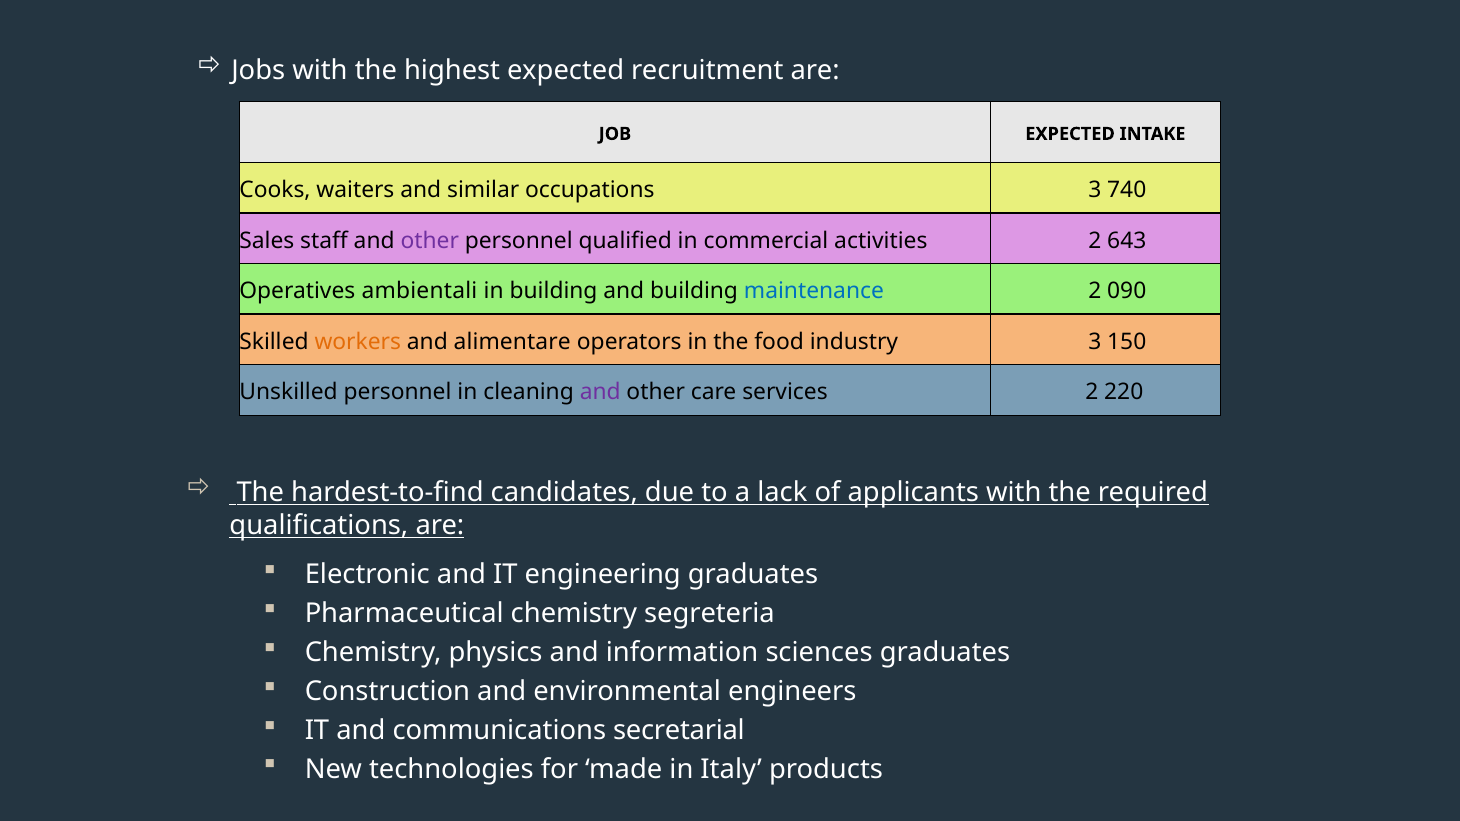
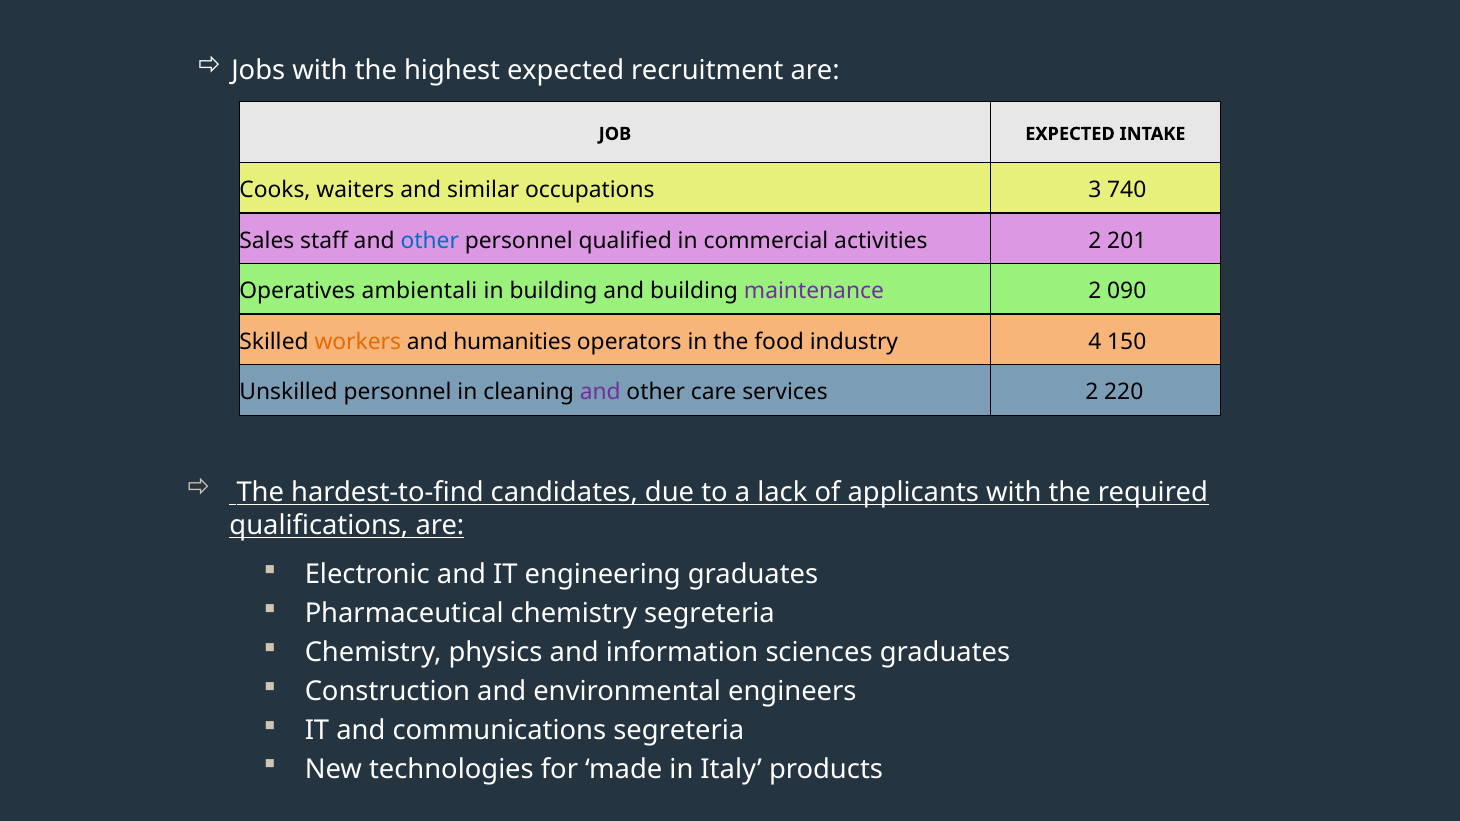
other colour: purple -> blue (430, 241)
643: 643 -> 201 (1127, 241)
maintenance colour: blue -> purple (814, 291)
alimentare: alimentare -> humanities (512, 342)
industry 3: 3 -> 4 (1095, 342)
communications secretarial: secretarial -> segreteria (679, 731)
